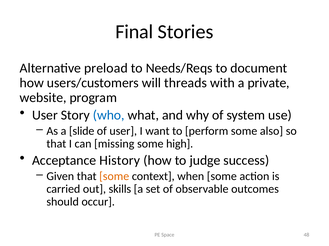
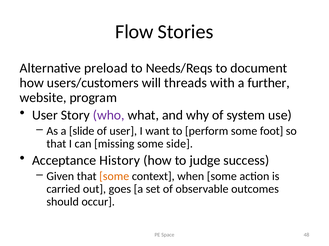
Final: Final -> Flow (134, 32)
private: private -> further (269, 83)
who colour: blue -> purple (109, 115)
also: also -> foot (272, 131)
high: high -> side (180, 144)
skills: skills -> goes (120, 190)
